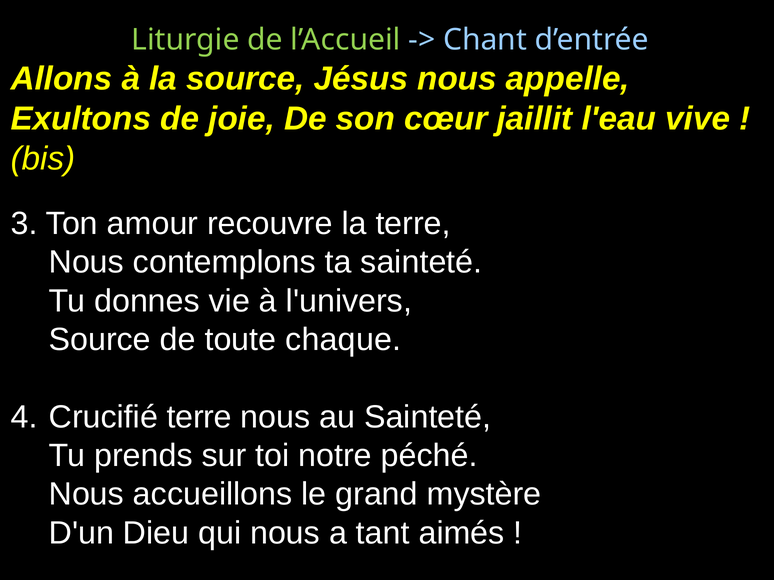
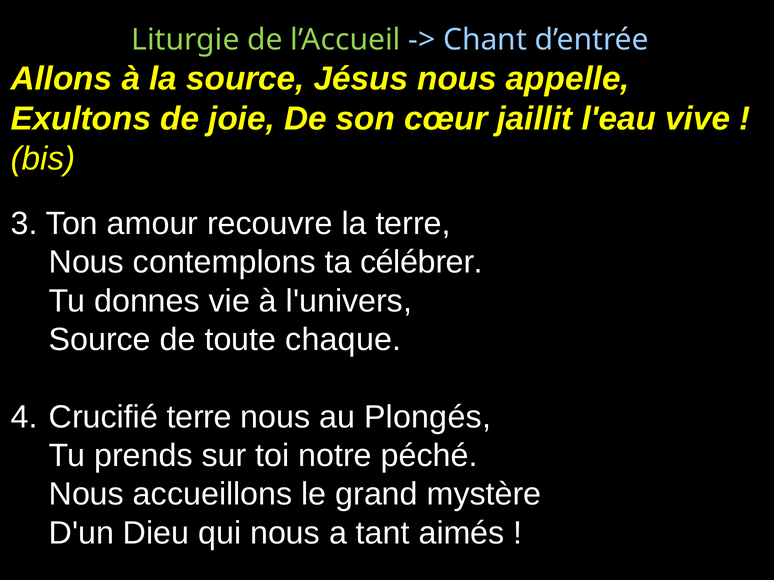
ta sainteté: sainteté -> célébrer (421, 263)
au Sainteté: Sainteté -> Plongés (428, 417)
